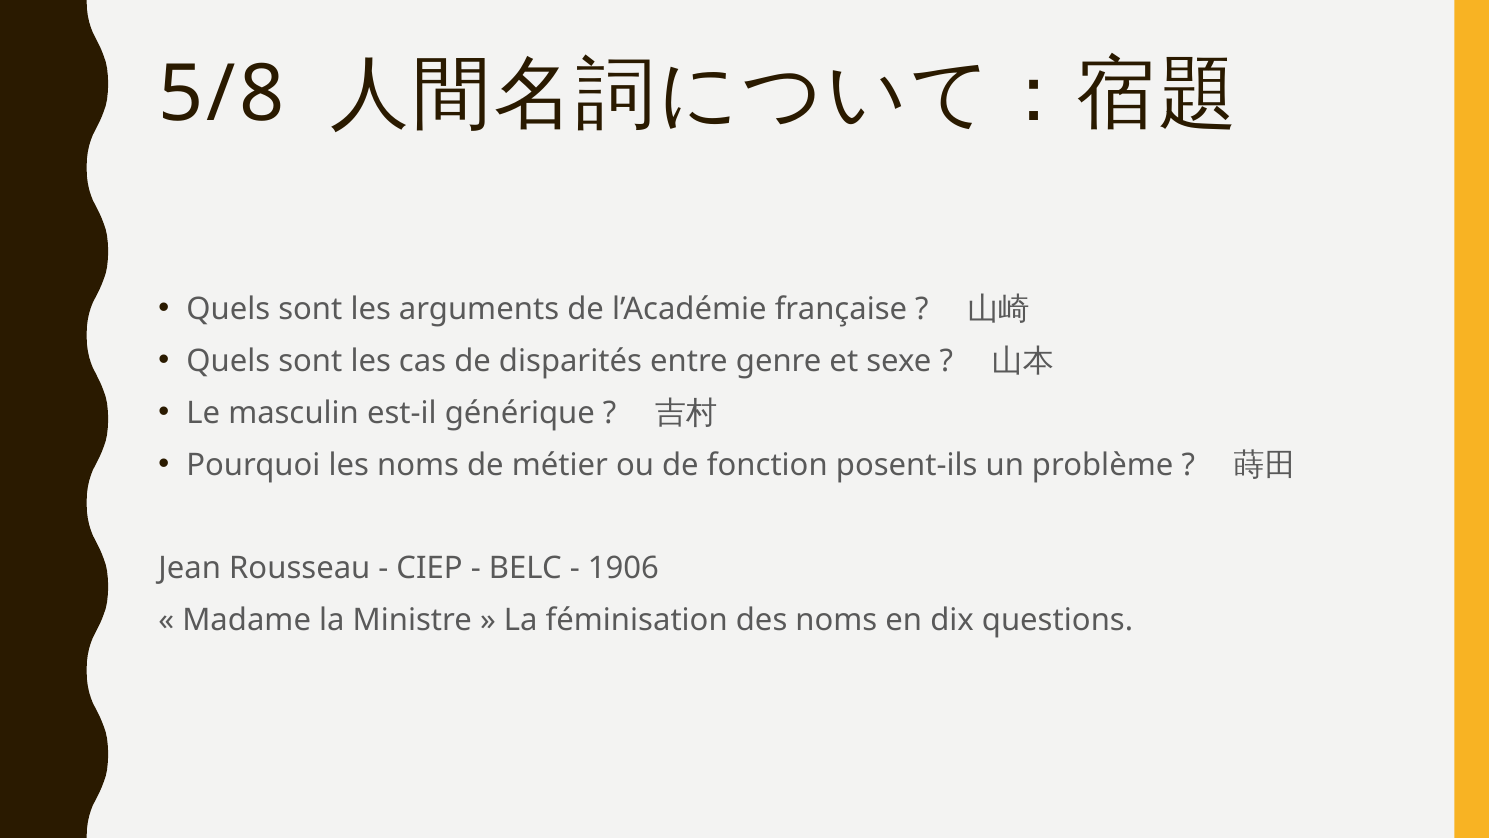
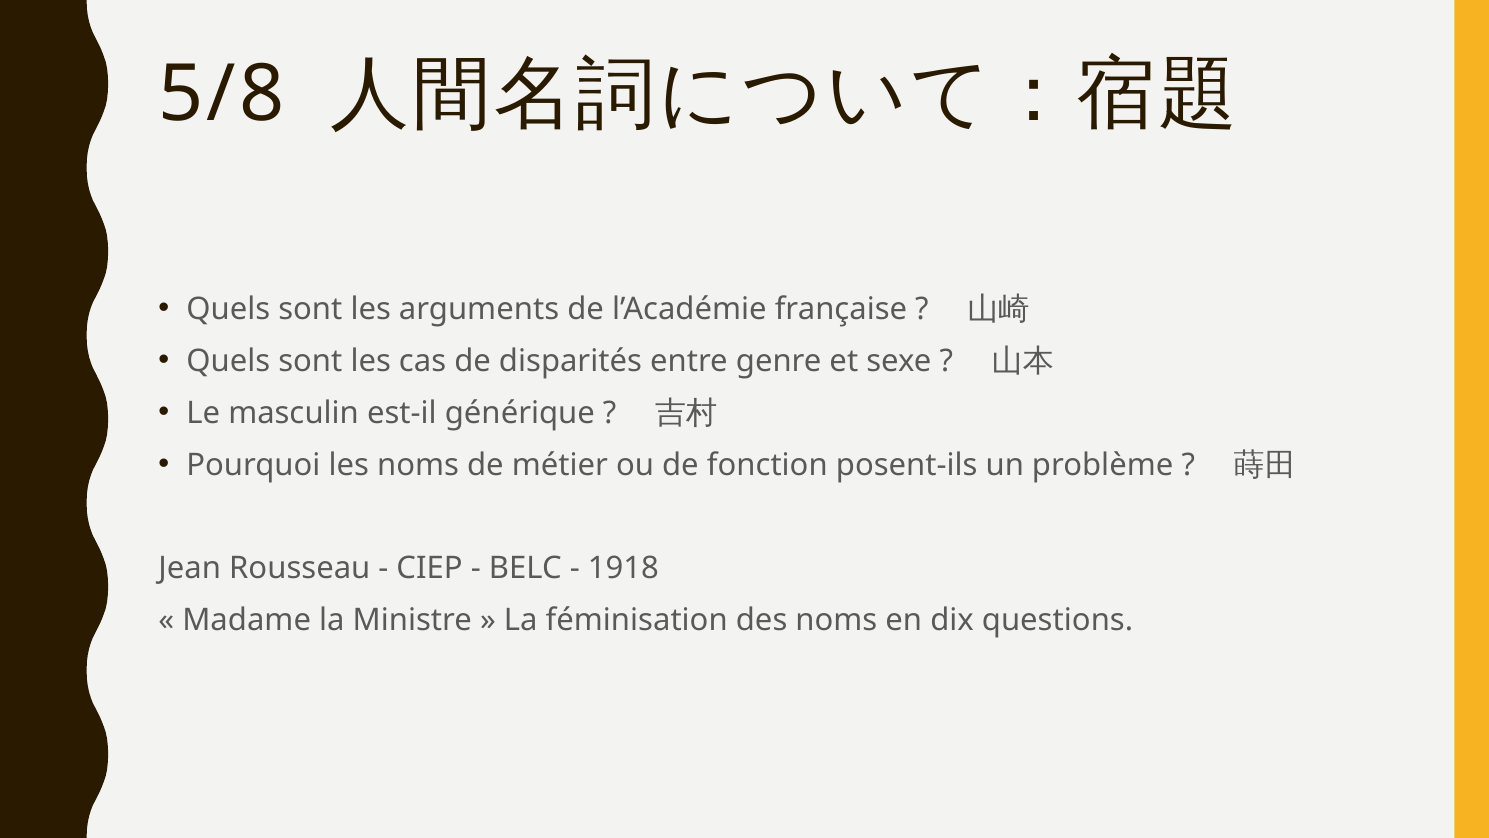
1906: 1906 -> 1918 (623, 568)
